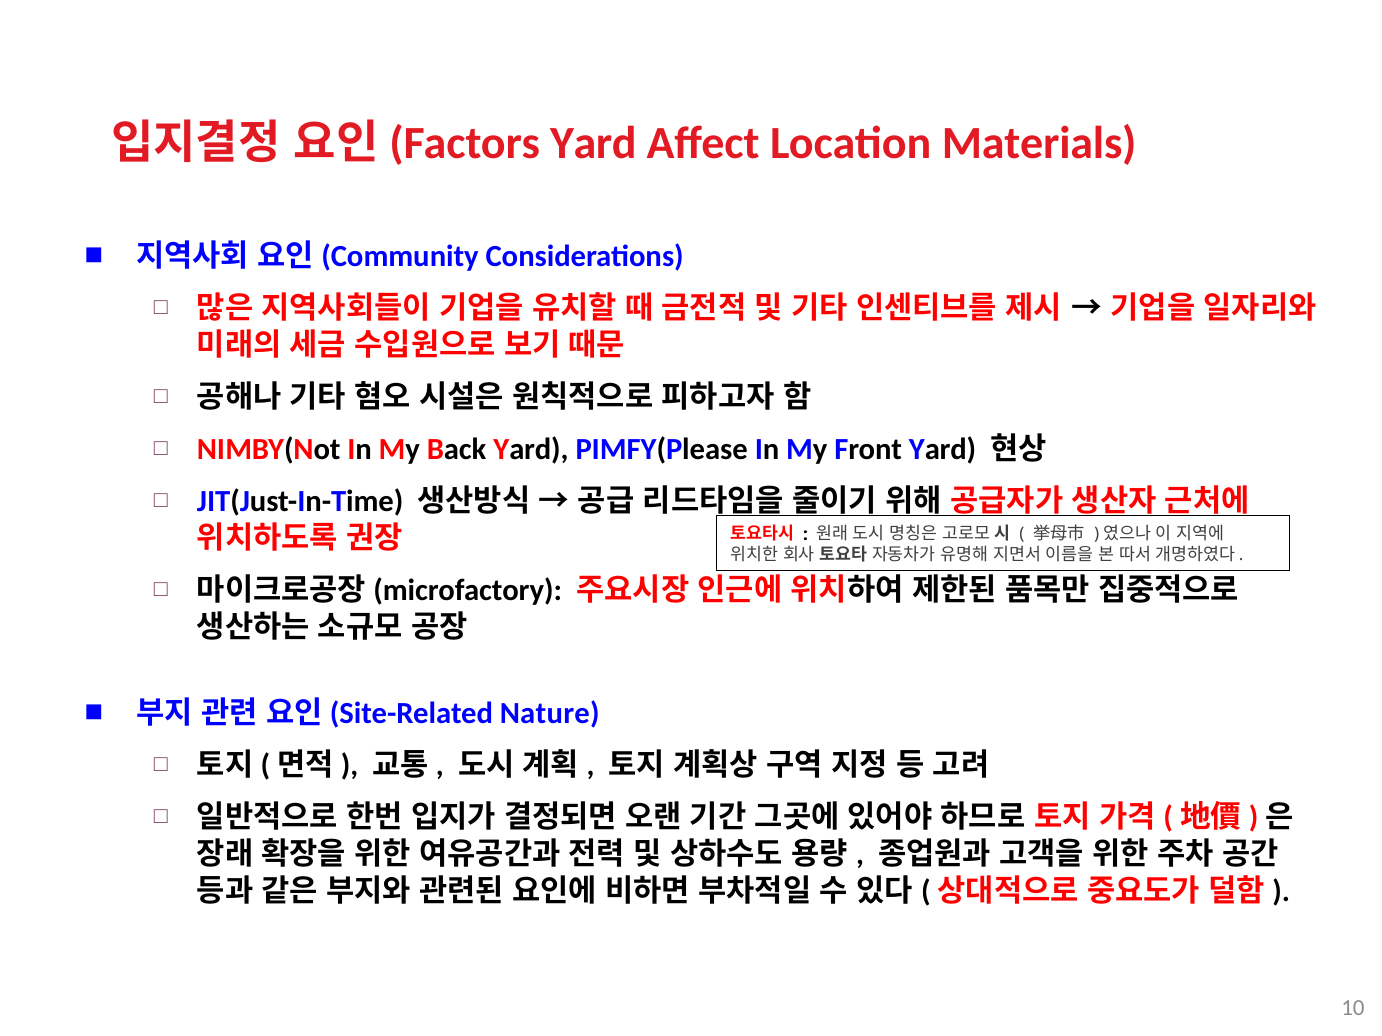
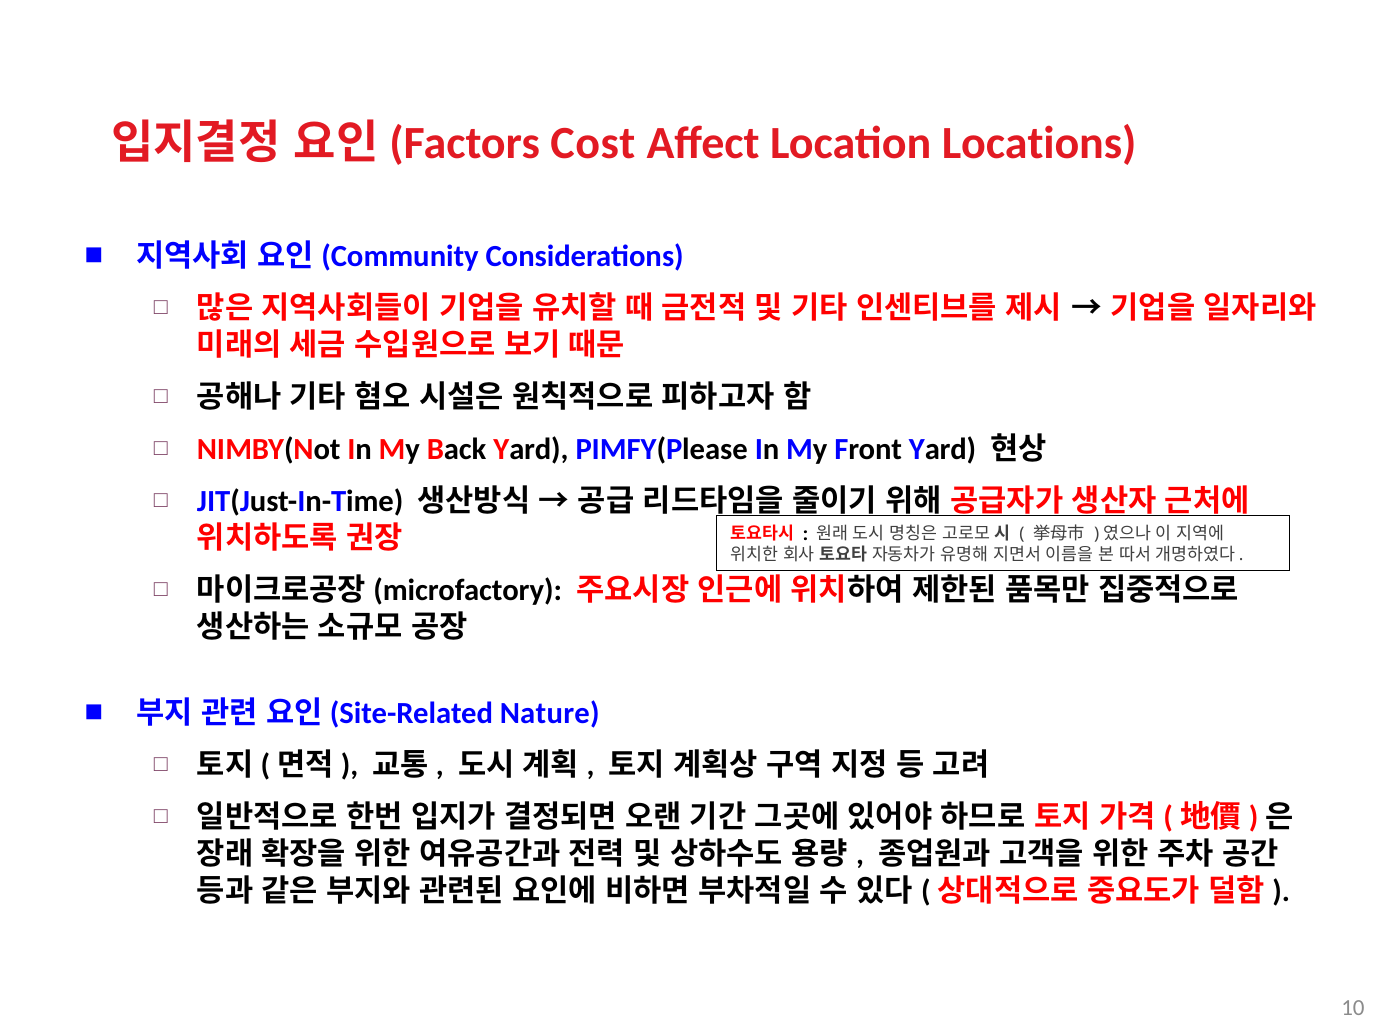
Yard: Yard -> Cost (593, 143)
Materials: Materials -> Locations (1039, 143)
